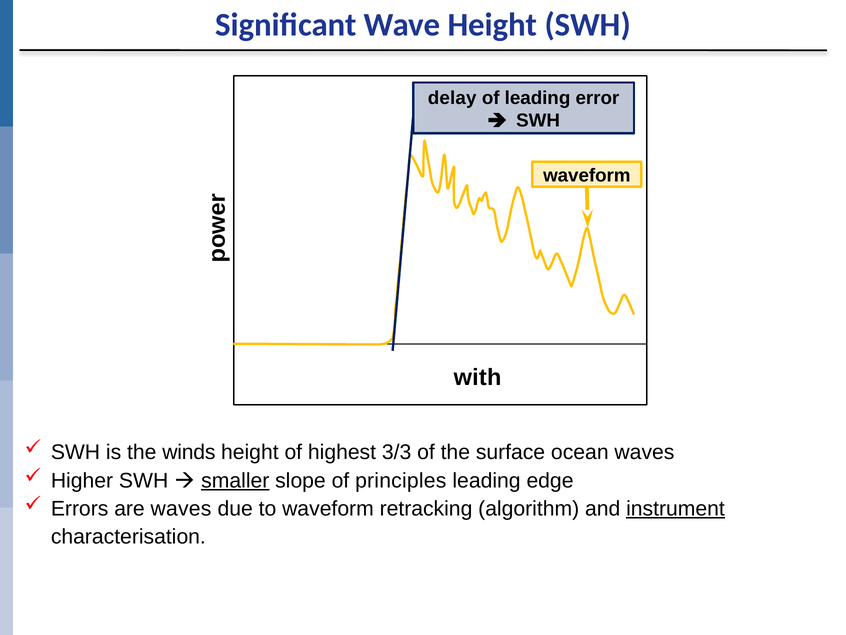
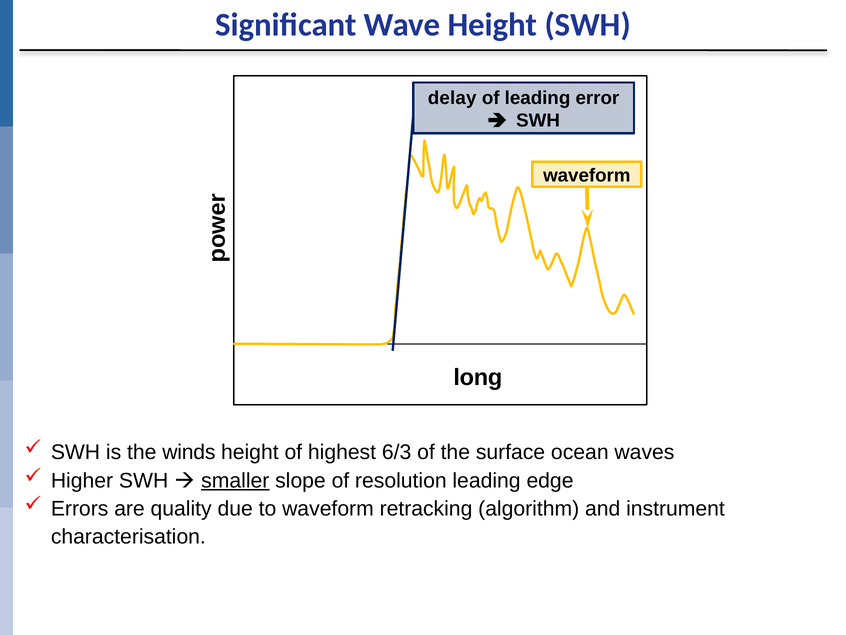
with: with -> long (478, 377)
3/3: 3/3 -> 6/3 (397, 452)
principles: principles -> resolution (401, 480)
are waves: waves -> quality (181, 508)
instrument underline: present -> none (675, 508)
